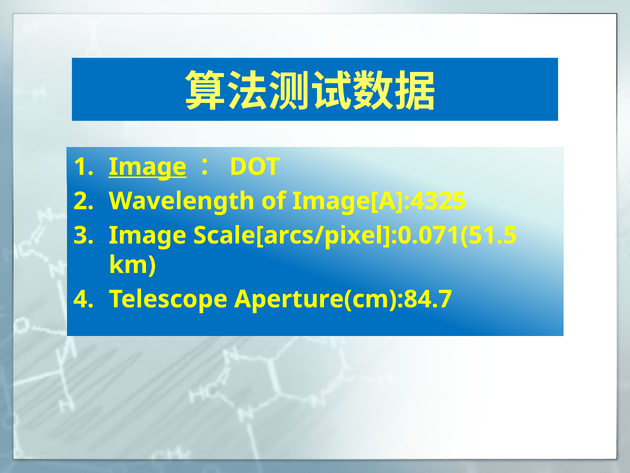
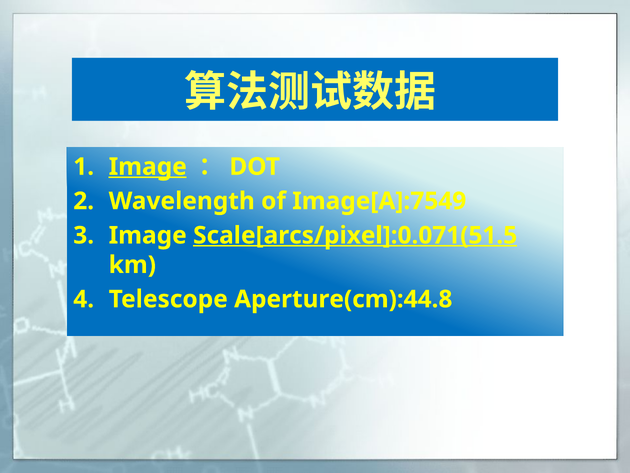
Image[A]:4325: Image[A]:4325 -> Image[A]:7549 (379, 201)
Scale[arcs/pixel]:0.071(51.5 underline: none -> present (355, 235)
Aperture(cm):84.7: Aperture(cm):84.7 -> Aperture(cm):44.8 (343, 299)
